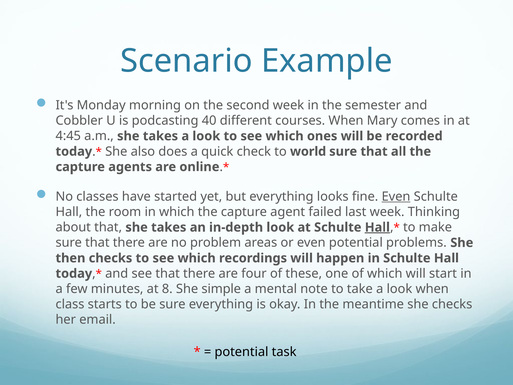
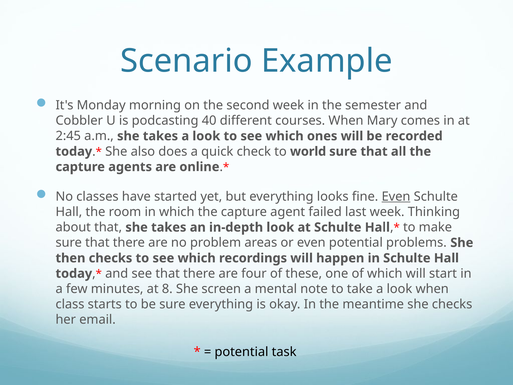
4:45: 4:45 -> 2:45 (68, 136)
Hall underline: present -> none (377, 227)
simple: simple -> screen (221, 289)
